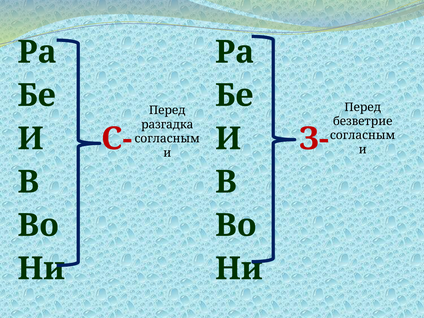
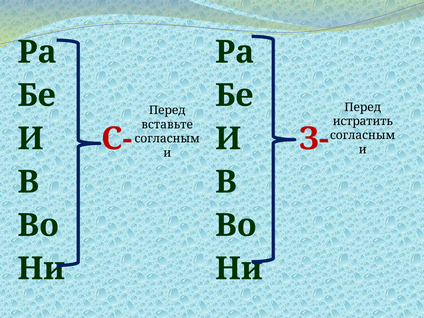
безветрие: безветрие -> истратить (363, 121)
разгадка: разгадка -> вставьте (167, 125)
